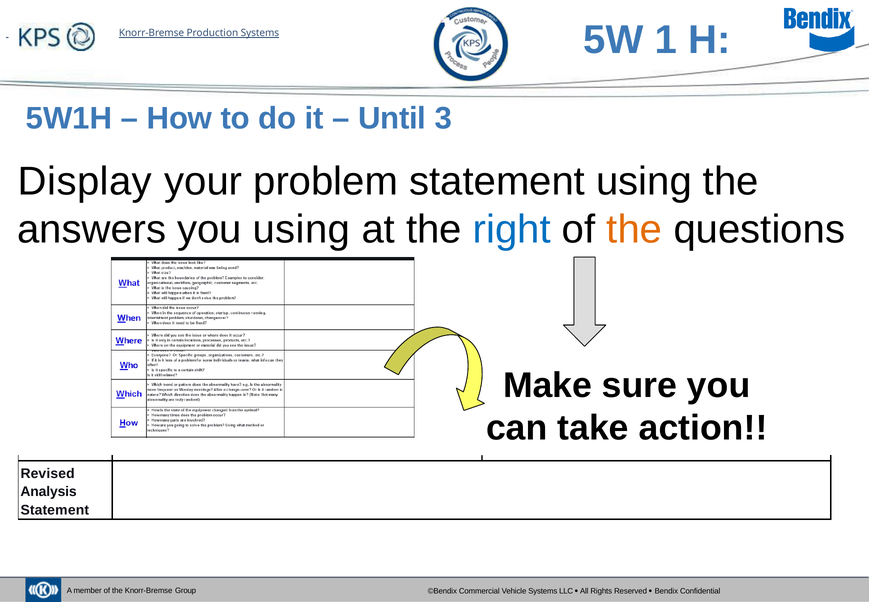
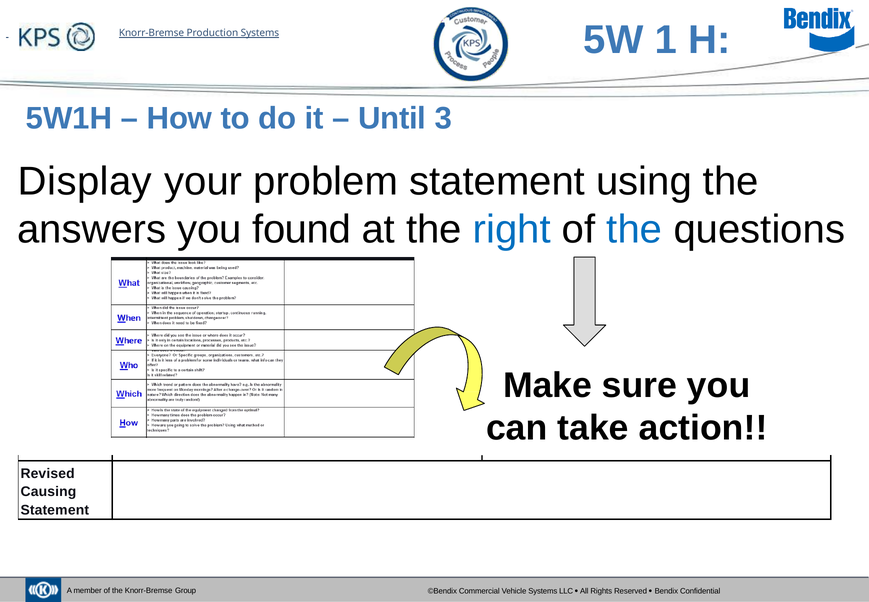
you using: using -> found (302, 230)
the colour: orange -> blue (634, 230)
Analysis: Analysis -> Causing (48, 491)
